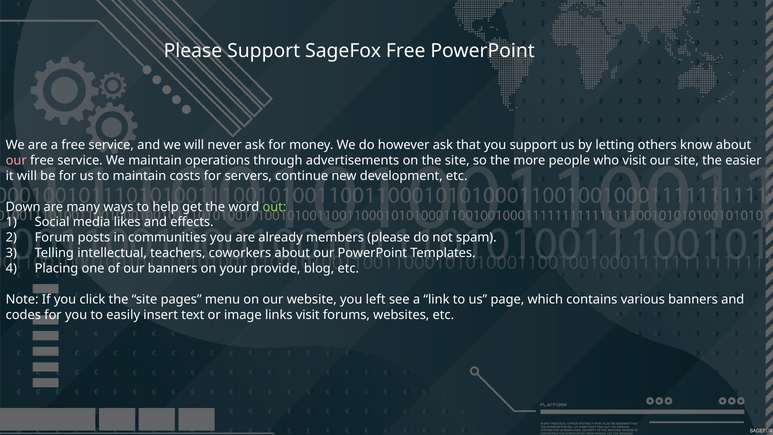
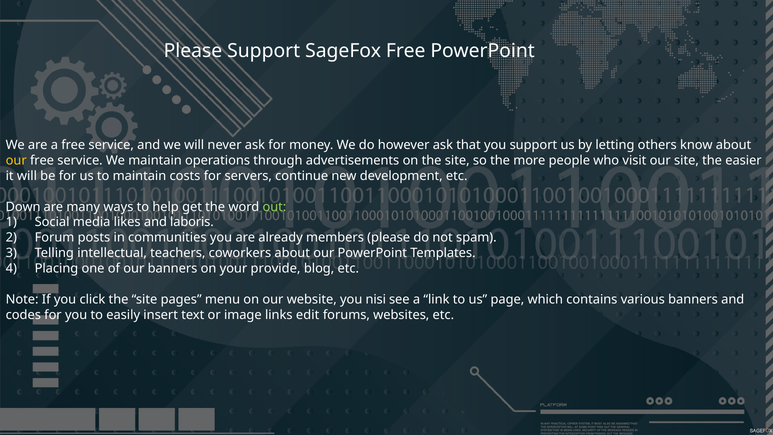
our colour: pink -> yellow (16, 160)
effects: effects -> laboris (192, 222)
left: left -> nisi (376, 299)
links visit: visit -> edit (308, 315)
